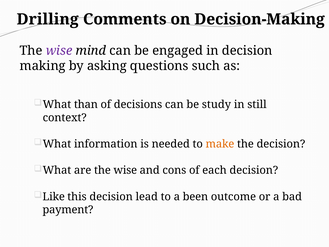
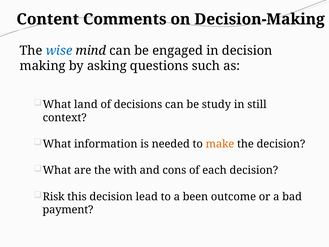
Drilling: Drilling -> Content (48, 19)
wise colour: purple -> blue (59, 51)
than: than -> land (86, 104)
are the wise: wise -> with (125, 170)
Like: Like -> Risk (54, 196)
